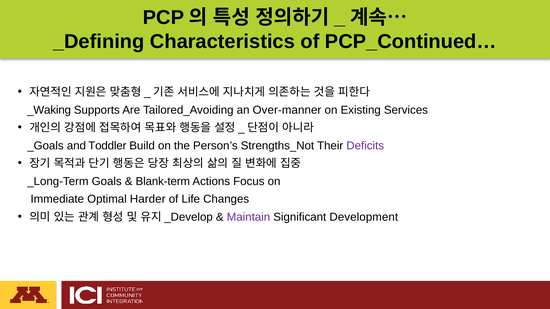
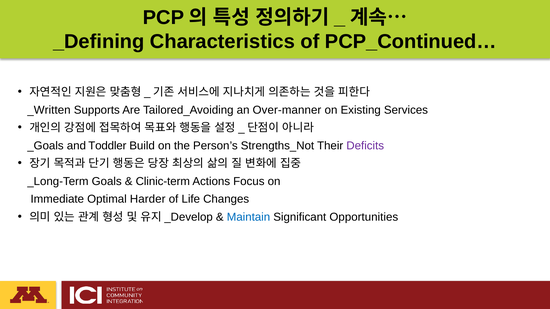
_Waking: _Waking -> _Written (49, 110)
Blank-term: Blank-term -> Clinic-term (163, 181)
Maintain colour: purple -> blue (248, 217)
Development: Development -> Opportunities (364, 217)
